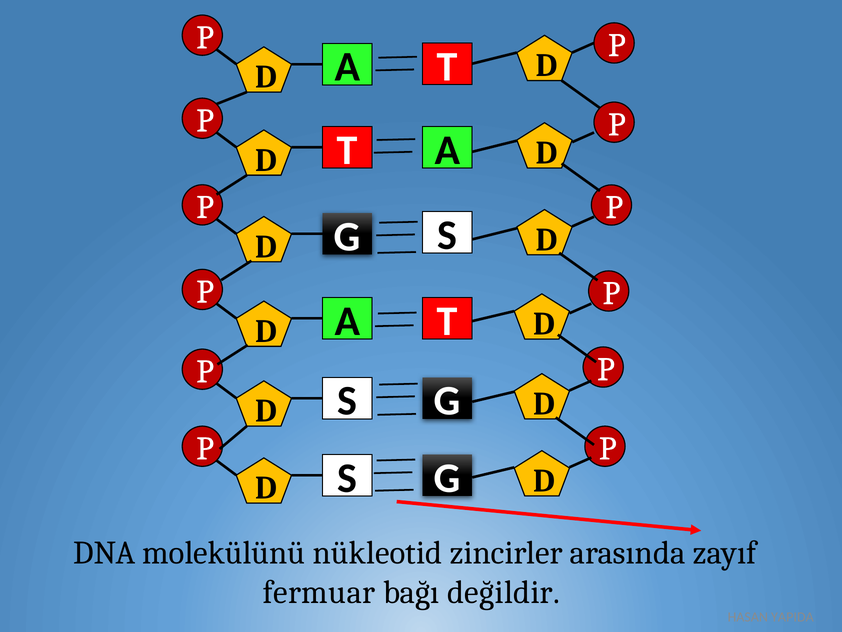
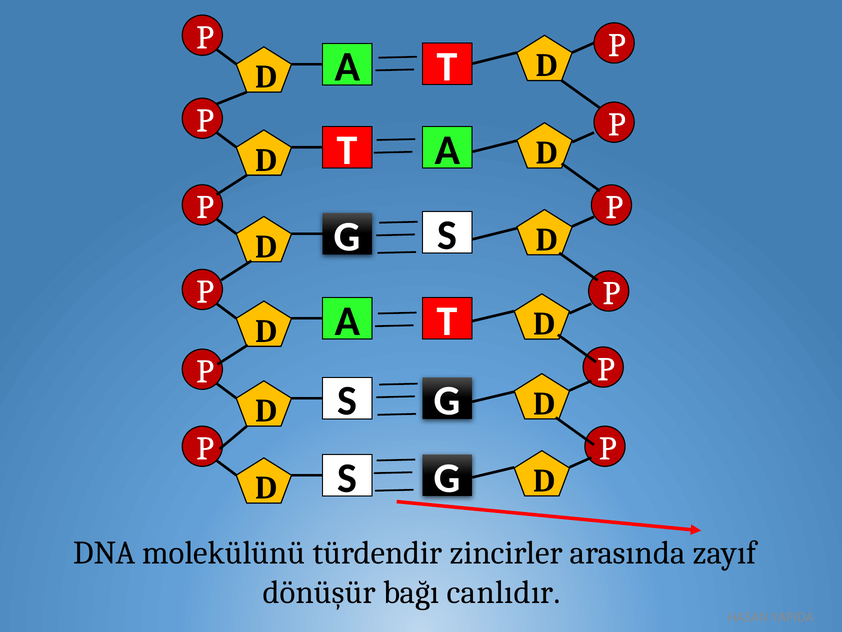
nükleotid: nükleotid -> türdendir (378, 553)
fermuar: fermuar -> dönüşür (319, 592)
değildir: değildir -> canlıdır (504, 592)
